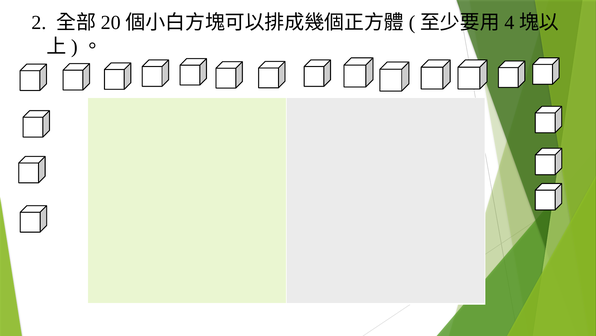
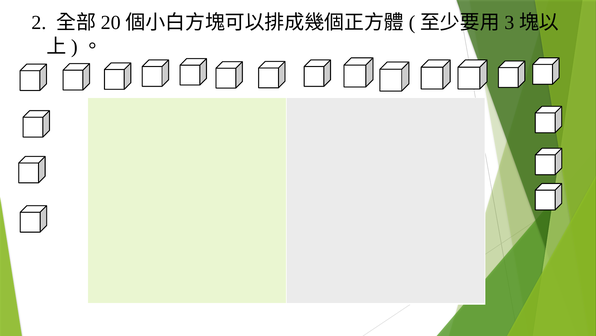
4: 4 -> 3 (509, 23)
